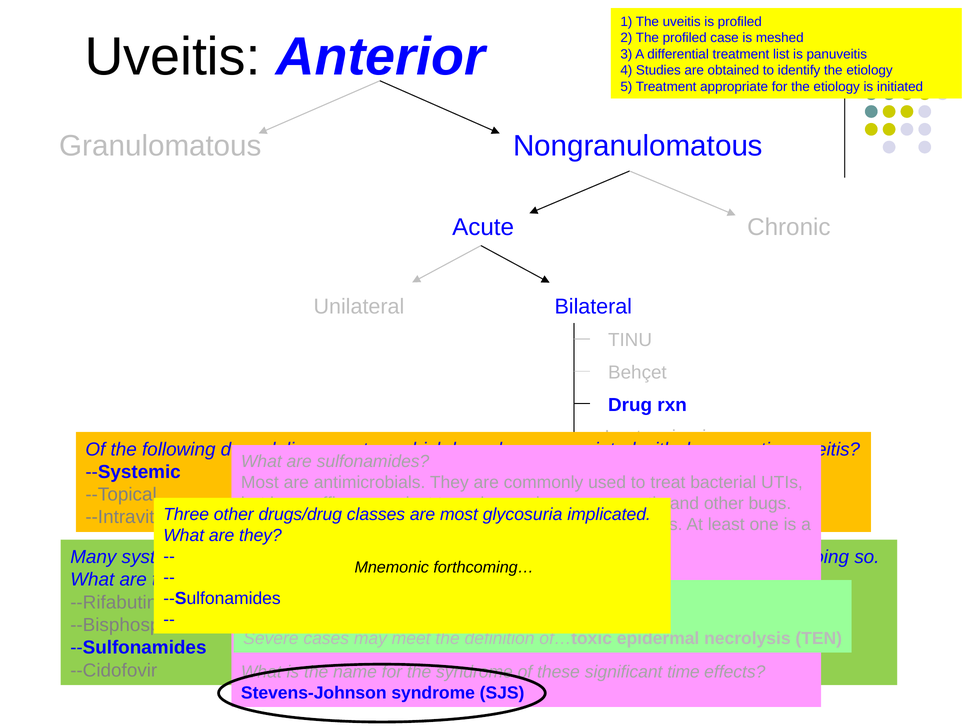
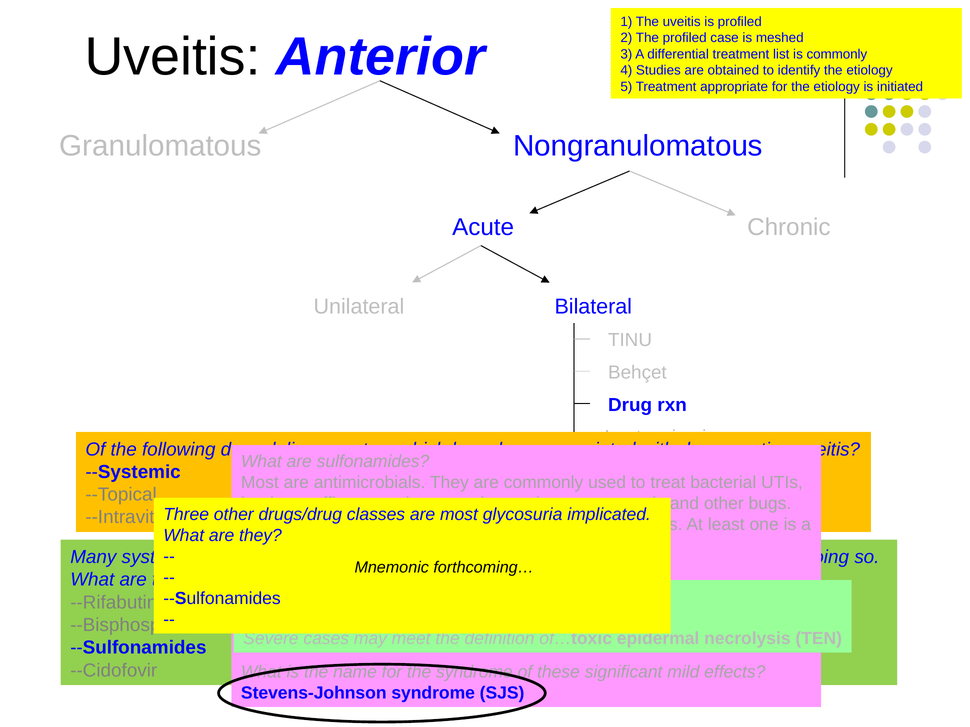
is panuveitis: panuveitis -> commonly (837, 54)
time: time -> mild (683, 672)
